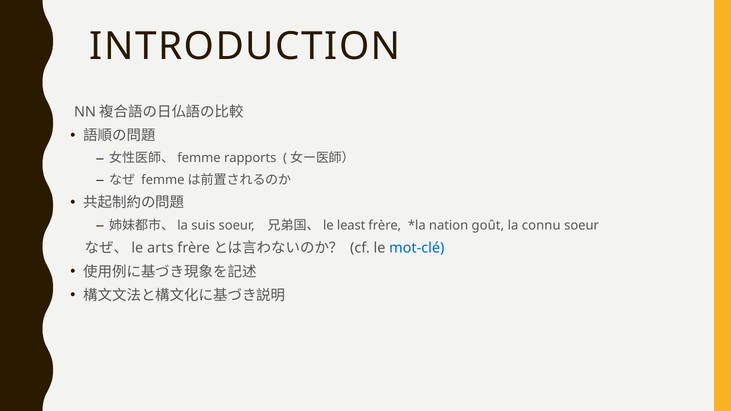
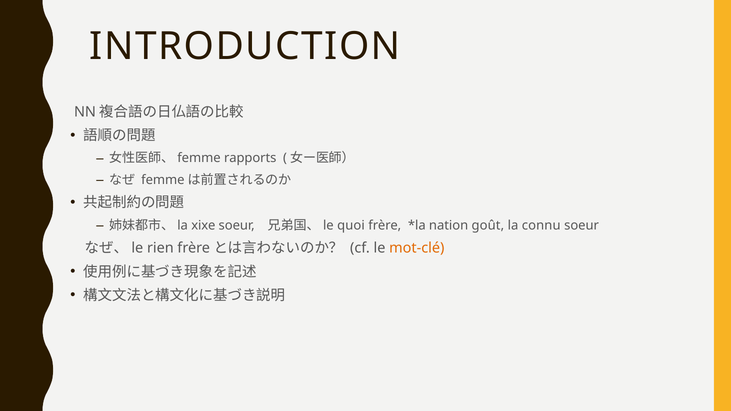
suis: suis -> xixe (203, 225)
least: least -> quoi (351, 225)
arts: arts -> rien (160, 248)
mot-clé colour: blue -> orange (417, 248)
